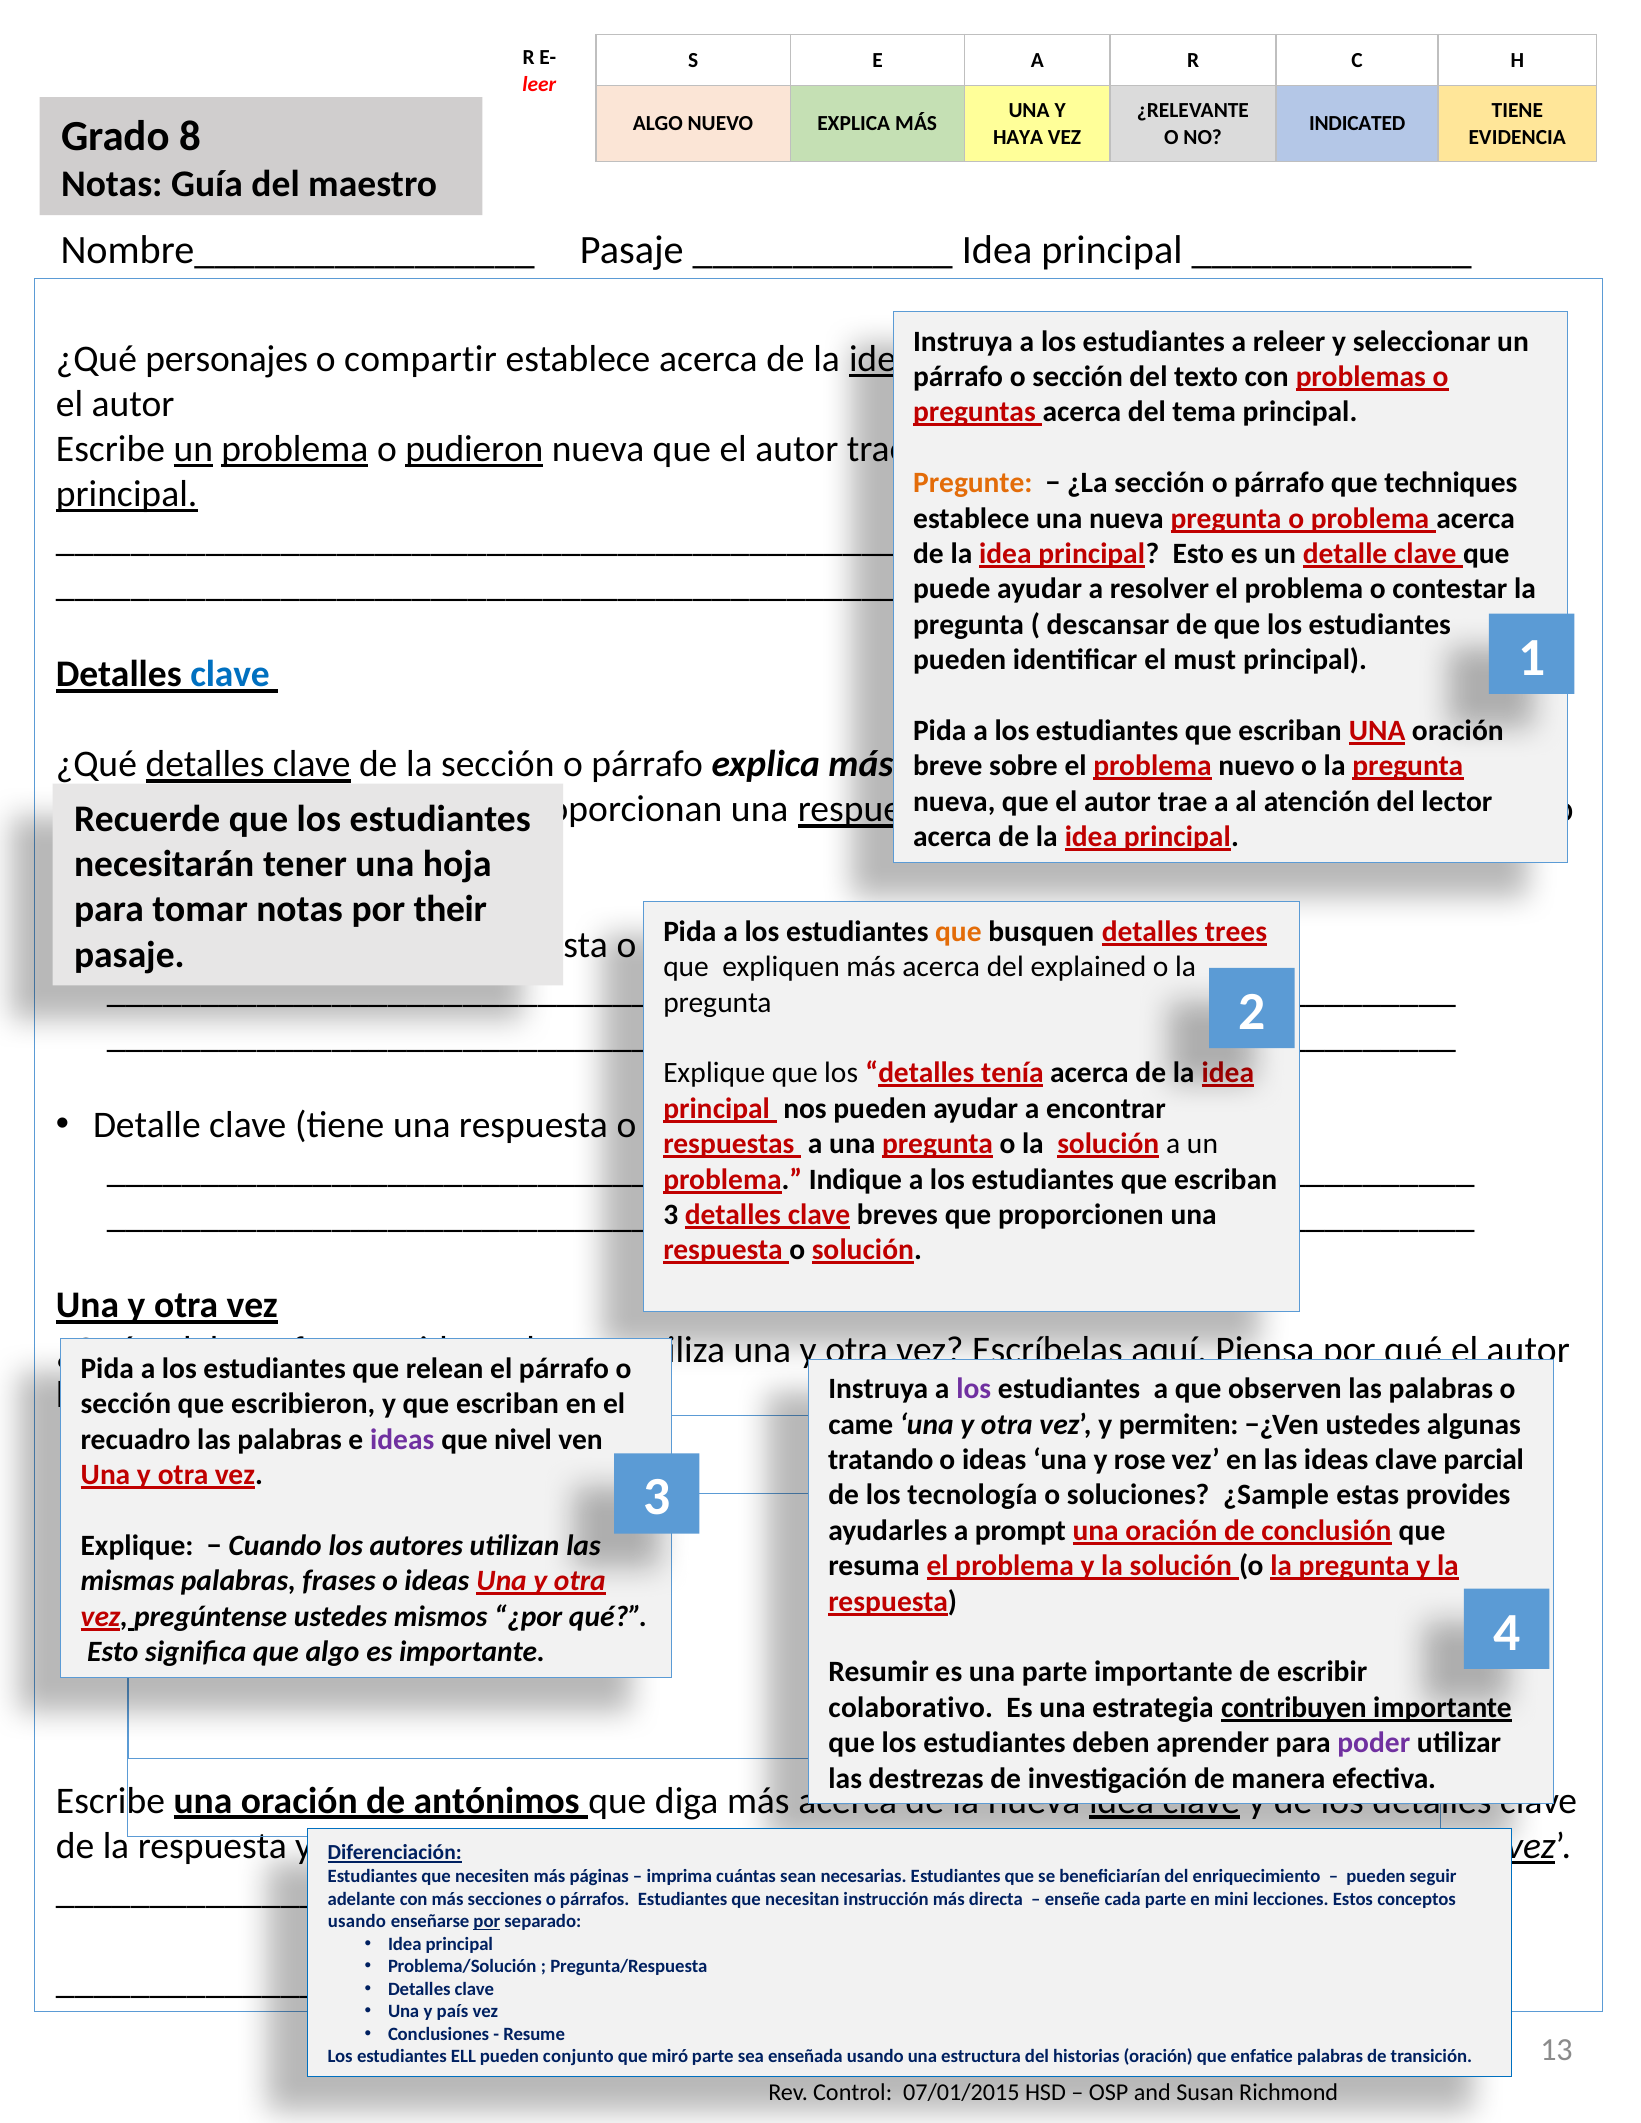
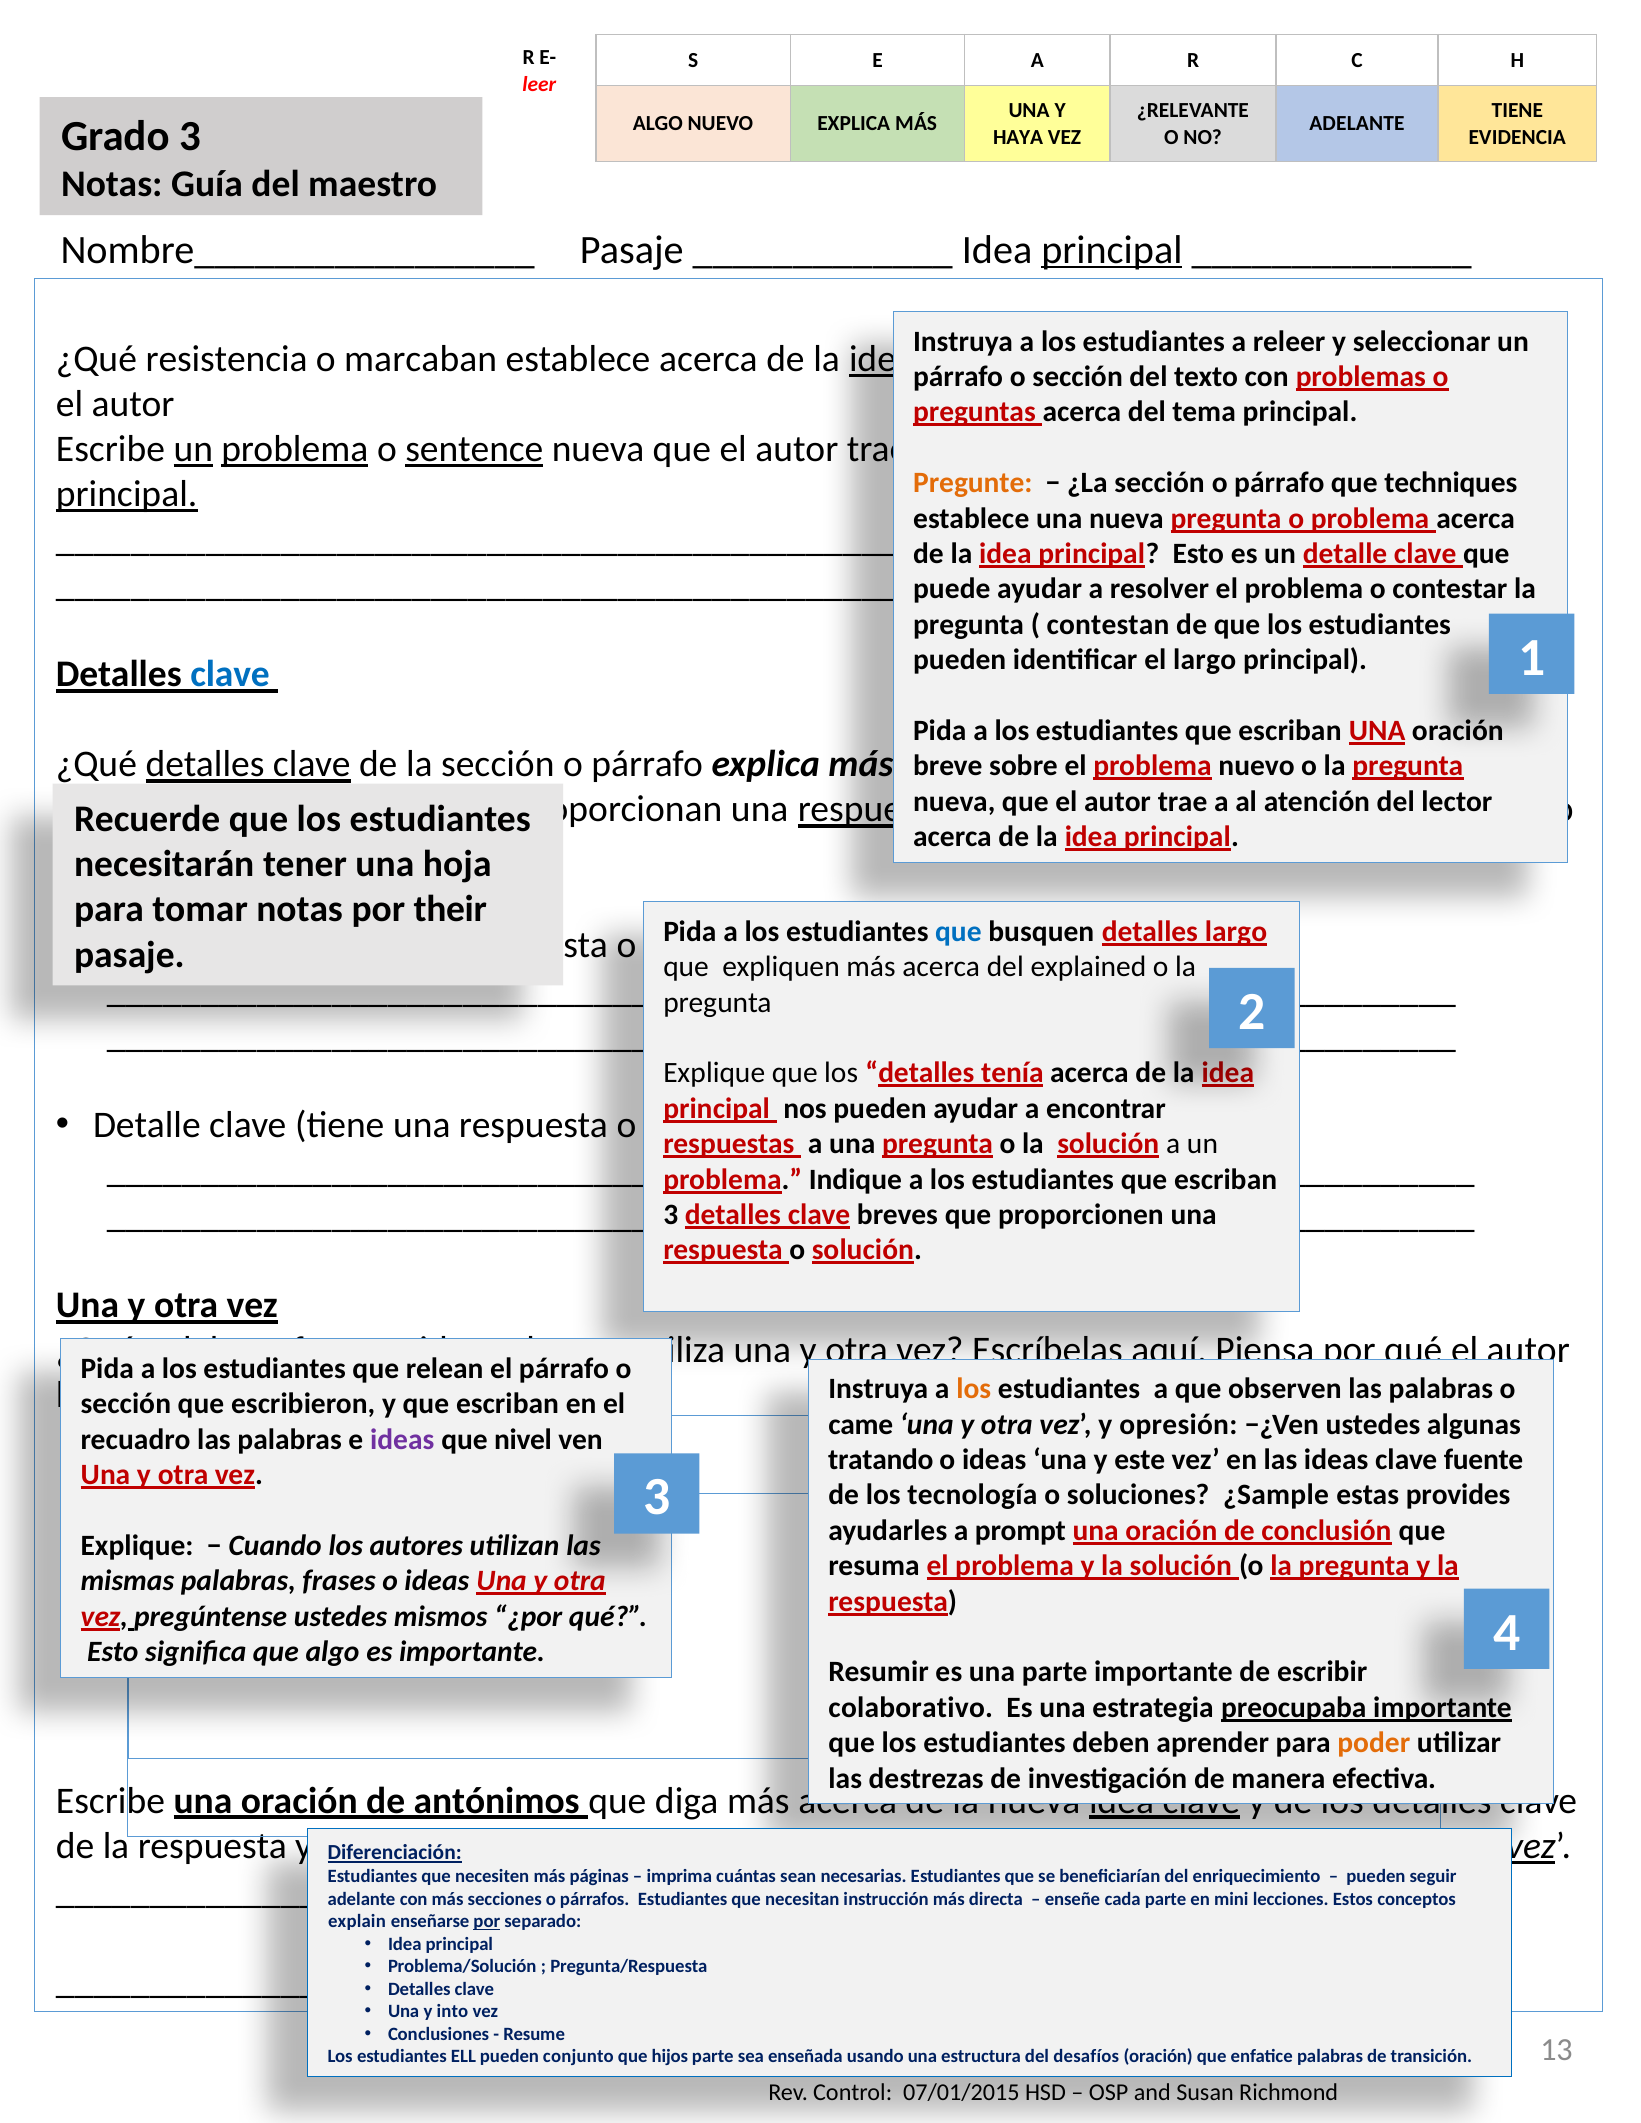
INDICATED: INDICATED -> ADELANTE (1357, 124)
Grado 8: 8 -> 3 (190, 137)
principal underline: none -> present (1112, 250)
personajes: personajes -> resistencia (227, 359)
compartir: compartir -> marcaban (421, 359)
pudieron: pudieron -> sentence (474, 449)
descansar: descansar -> contestan (1108, 625)
el must: must -> largo (1205, 660)
que colour: orange -> blue (958, 932)
detalles trees: trees -> largo (1236, 932)
los colour: purple -> orange (974, 1389)
permiten: permiten -> opresión (1178, 1425)
rose: rose -> este (1140, 1460)
parcial: parcial -> fuente (1484, 1460)
contribuyen: contribuyen -> preocupaba (1294, 1708)
poder colour: purple -> orange (1374, 1744)
usando: usando -> explain (357, 1922)
país: país -> into (452, 2012)
miró: miró -> hijos (670, 2057)
historias: historias -> desafíos (1086, 2057)
